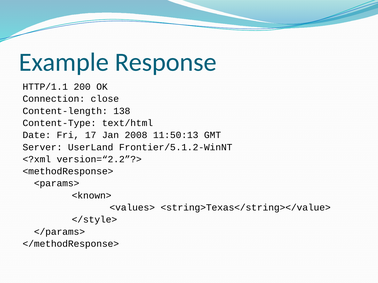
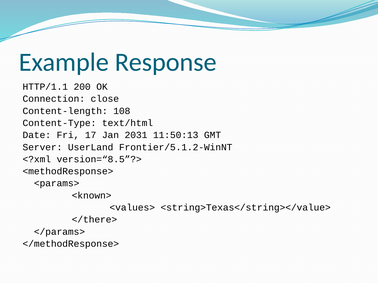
138: 138 -> 108 (122, 111)
2008: 2008 -> 2031 (136, 135)
version=“2.2”?>: version=“2.2”?> -> version=“8.5”?> (99, 160)
</style>: </style> -> </there> (94, 220)
